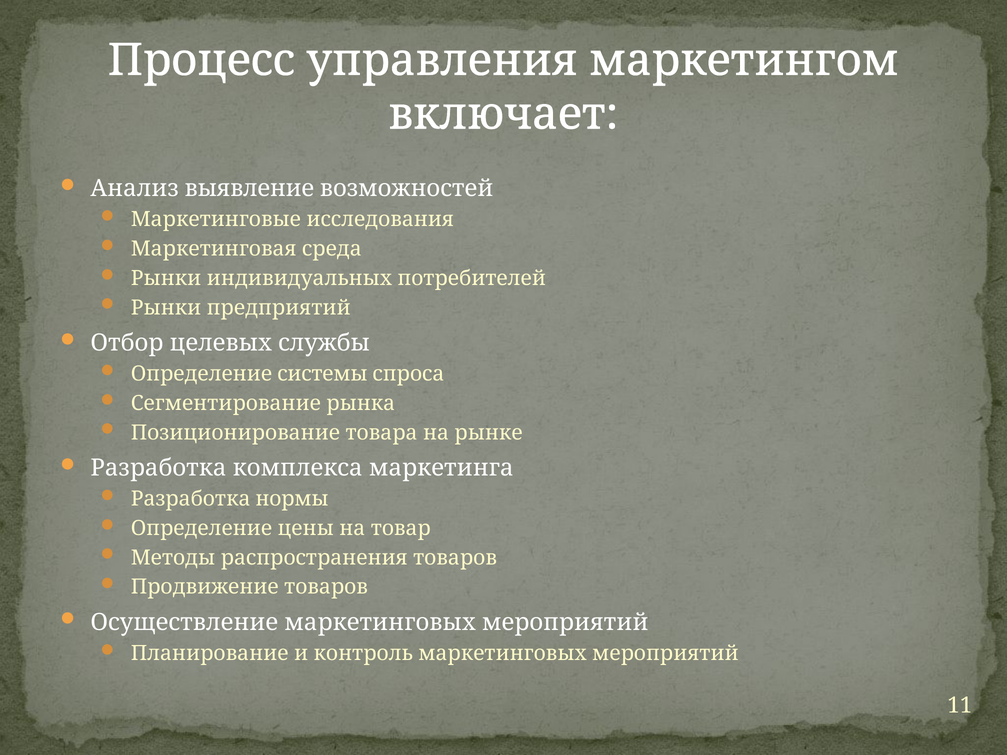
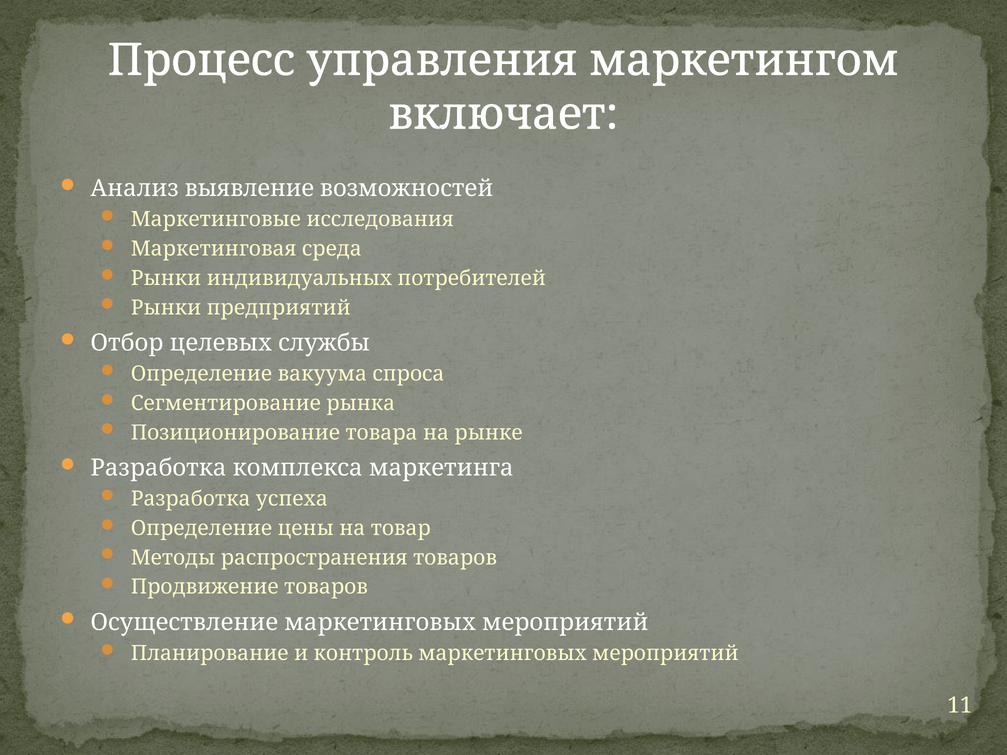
системы: системы -> вакуума (322, 374)
нормы: нормы -> успеха (292, 499)
